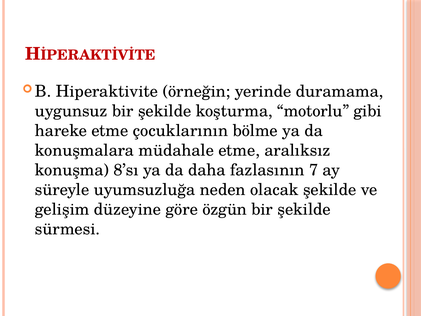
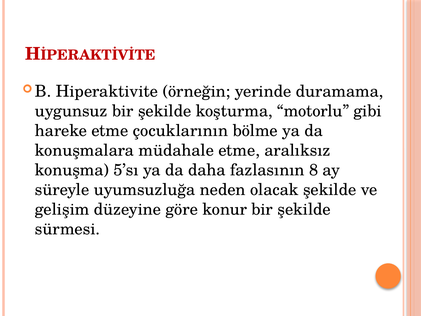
8’sı: 8’sı -> 5’sı (126, 170)
7: 7 -> 8 (314, 170)
özgün: özgün -> konur (225, 209)
